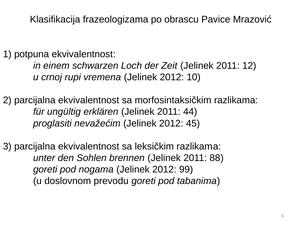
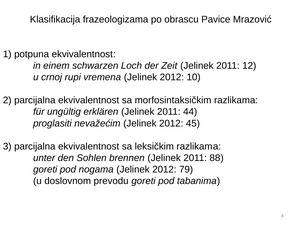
99: 99 -> 79 (186, 170)
